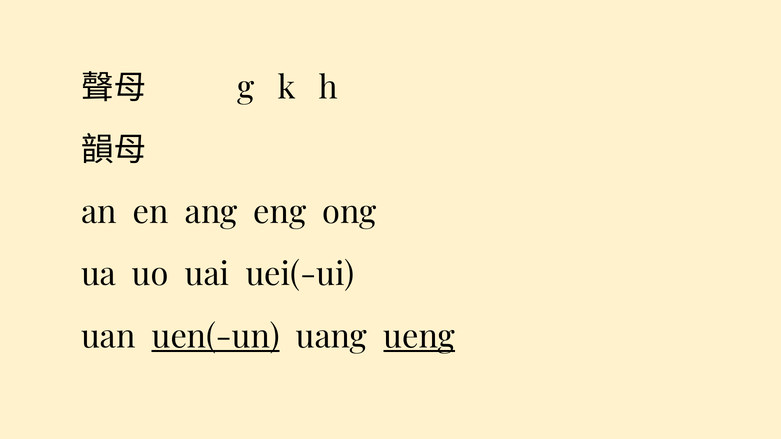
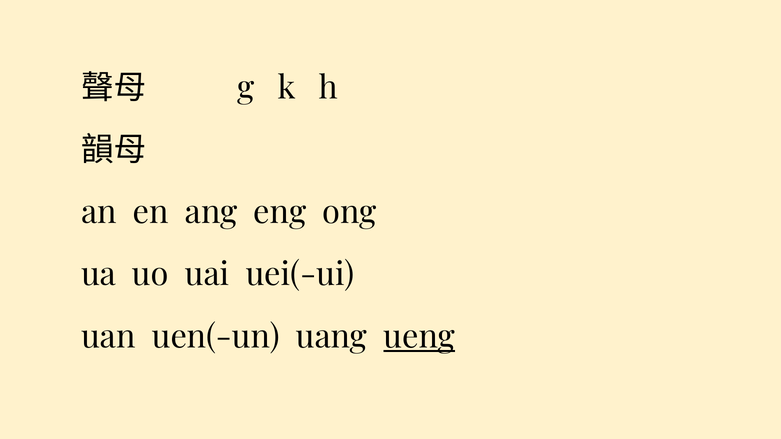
uen(-un underline: present -> none (216, 337)
